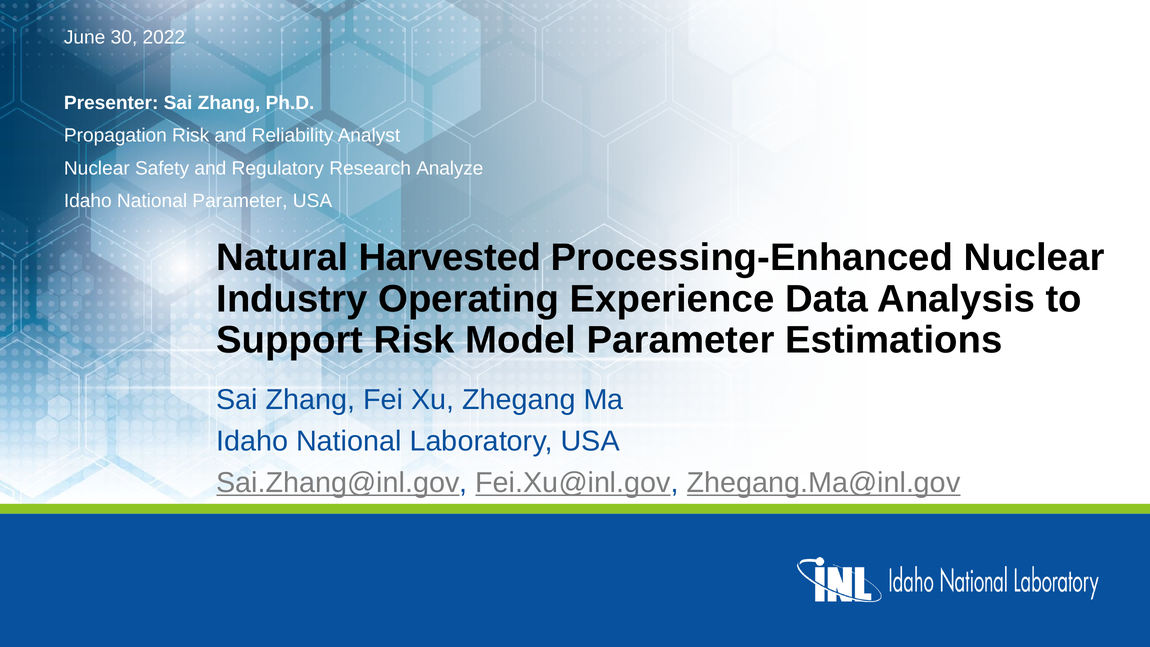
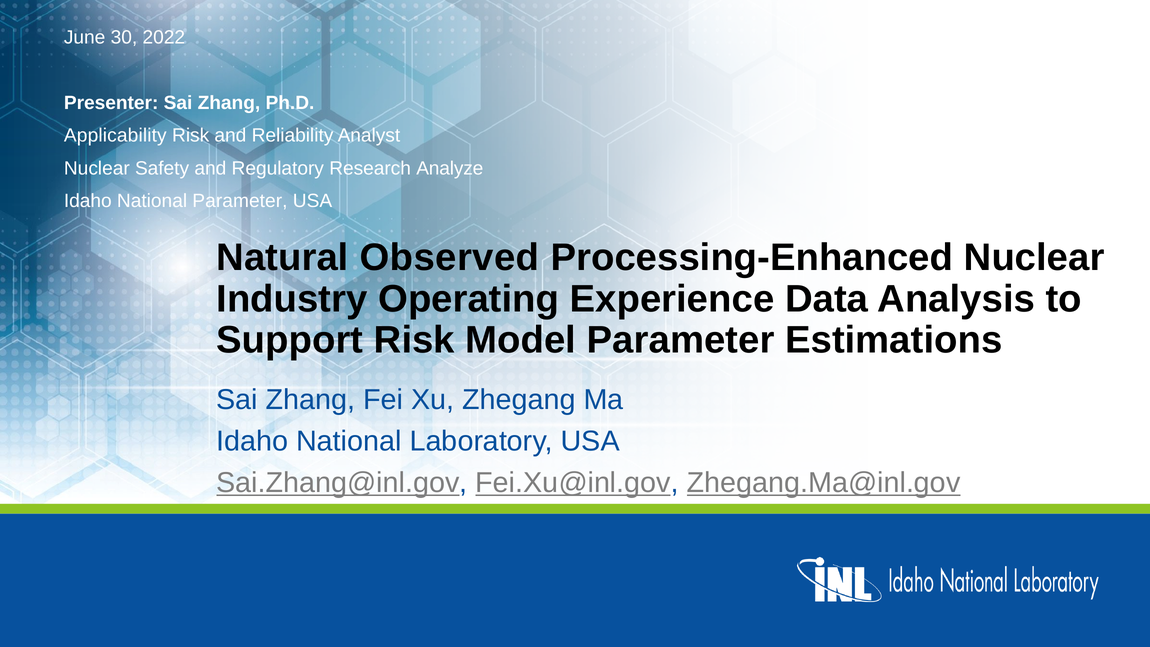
Propagation: Propagation -> Applicability (115, 136)
Harvested: Harvested -> Observed (449, 257)
